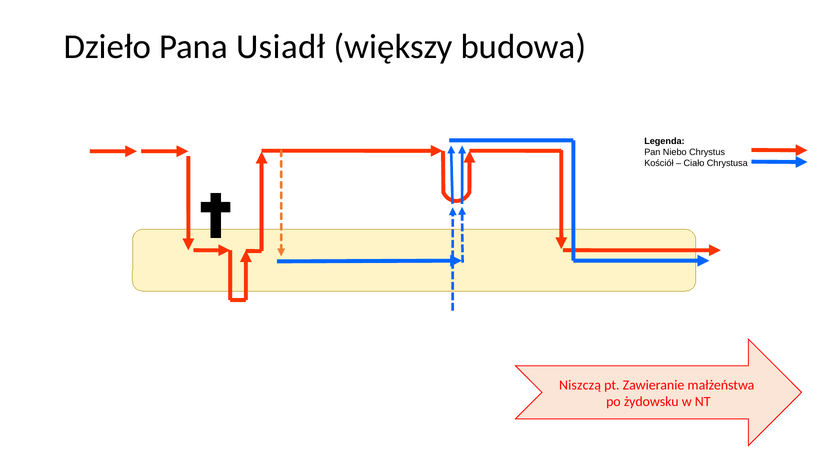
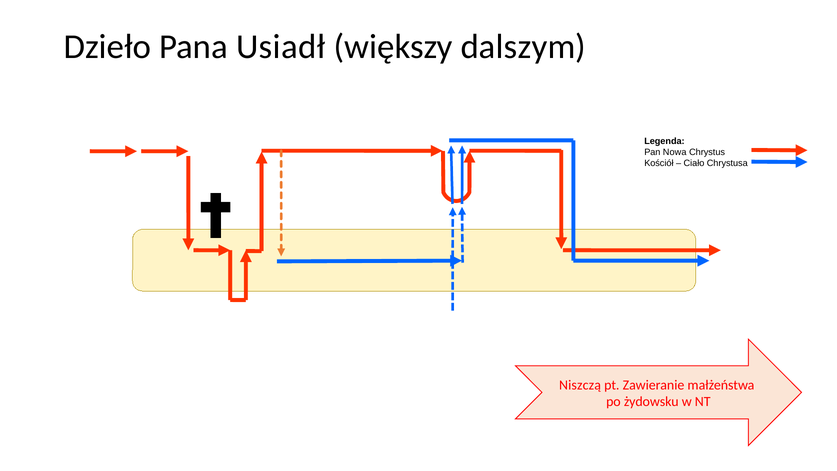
budowa: budowa -> dalszym (523, 47)
Niebo: Niebo -> Nowa (675, 152)
